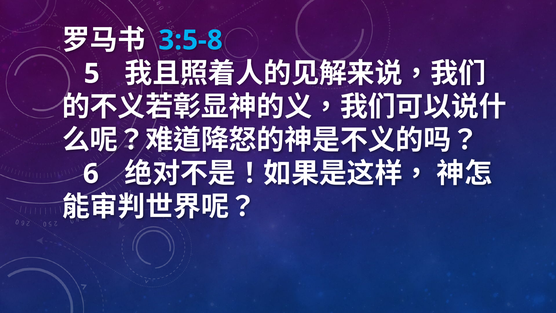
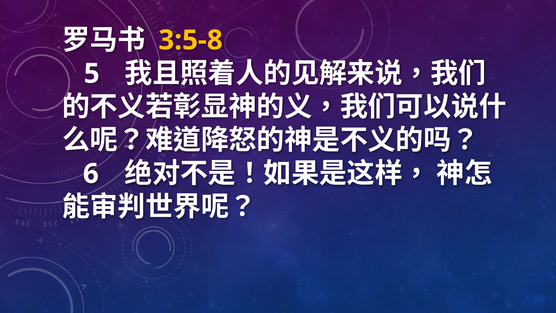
3:5-8 colour: light blue -> yellow (191, 40)
